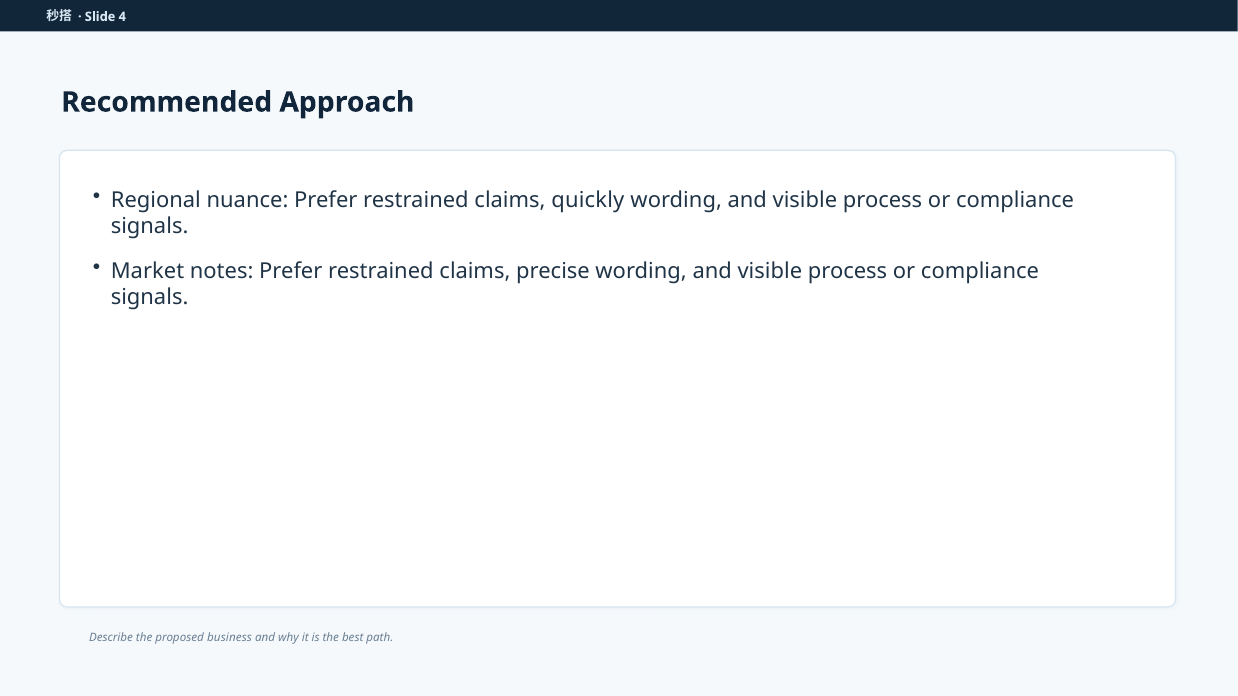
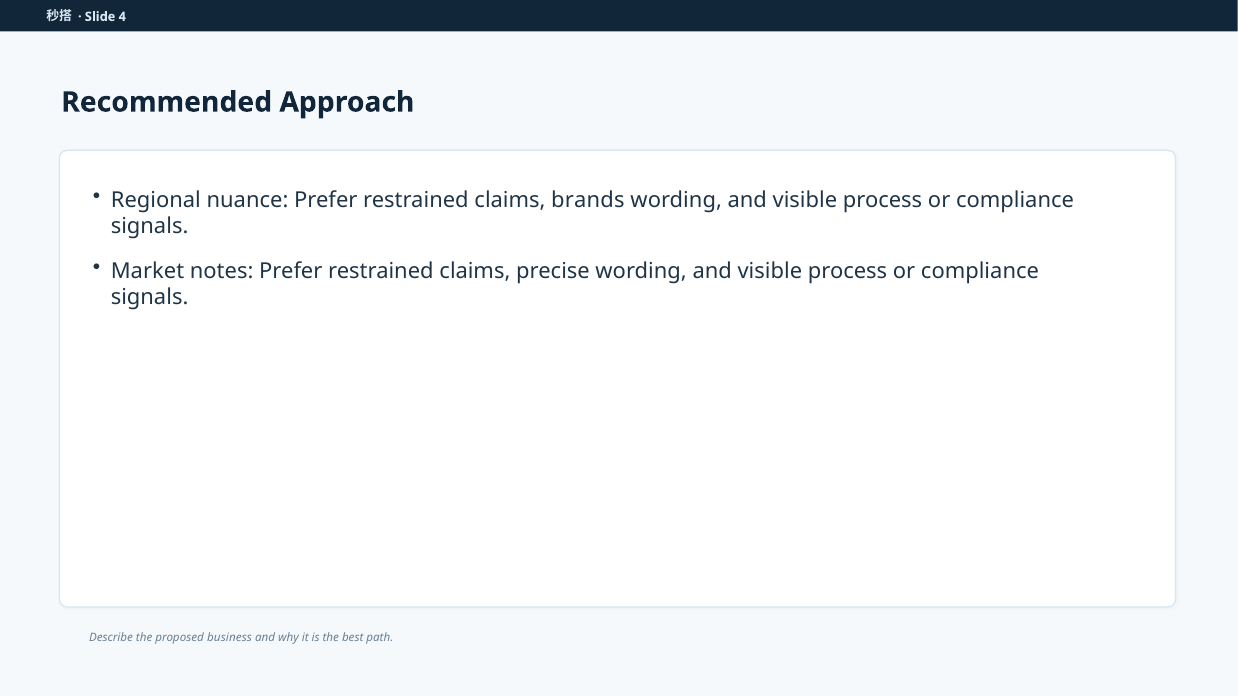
quickly: quickly -> brands (588, 200)
